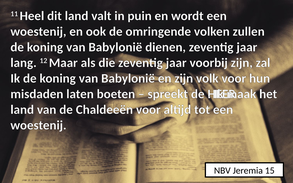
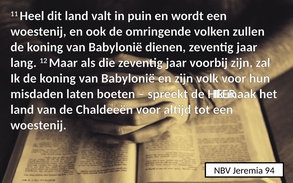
15: 15 -> 94 (270, 171)
